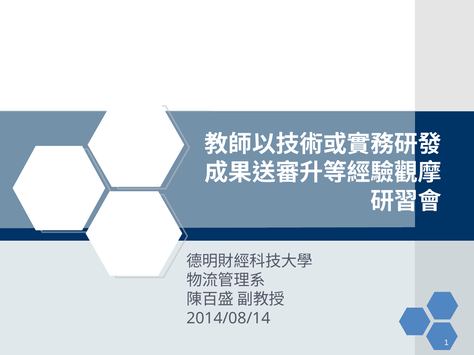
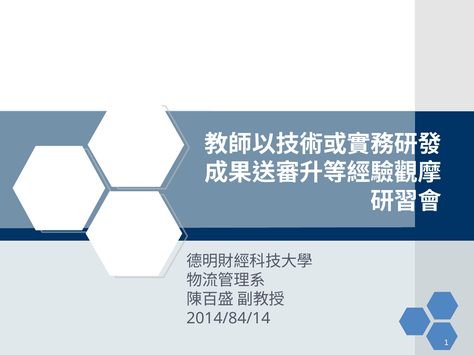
2014/08/14: 2014/08/14 -> 2014/84/14 (228, 319)
